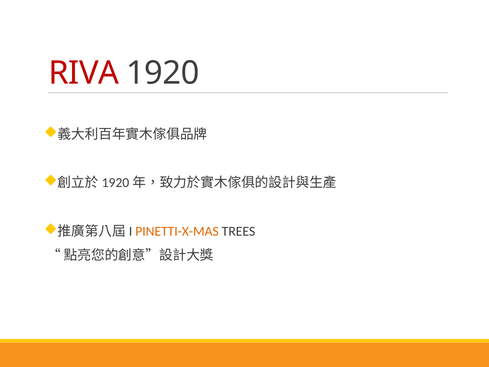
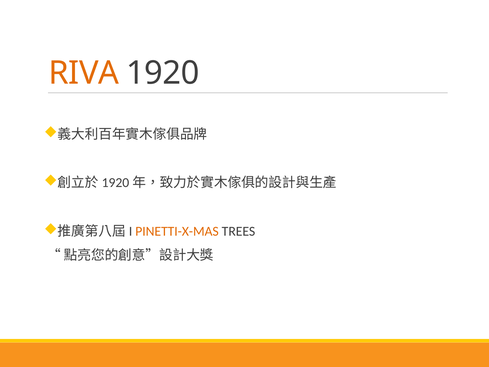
RIVA colour: red -> orange (84, 73)
